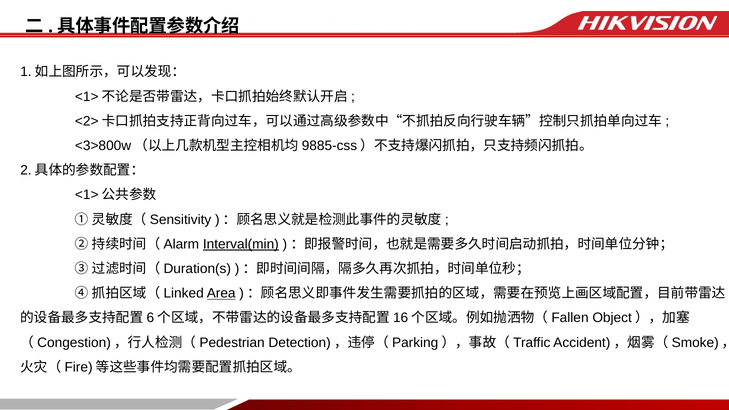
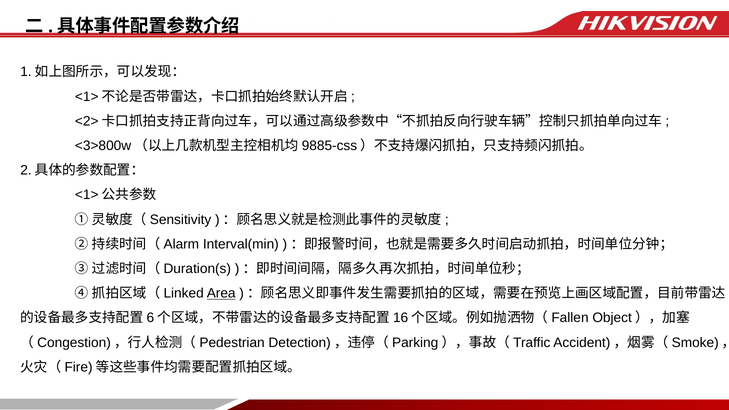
Interval(min underline: present -> none (241, 244)
